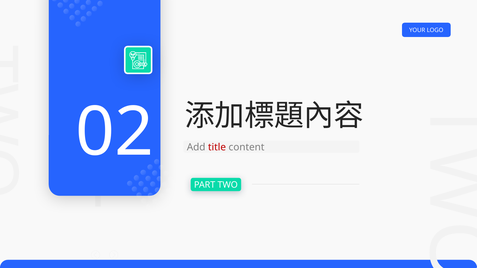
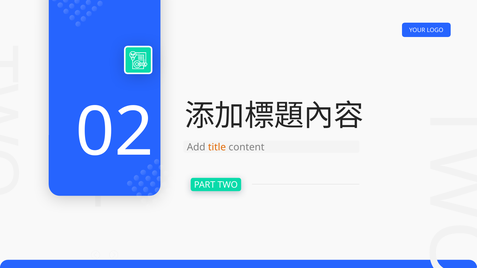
title colour: red -> orange (217, 147)
